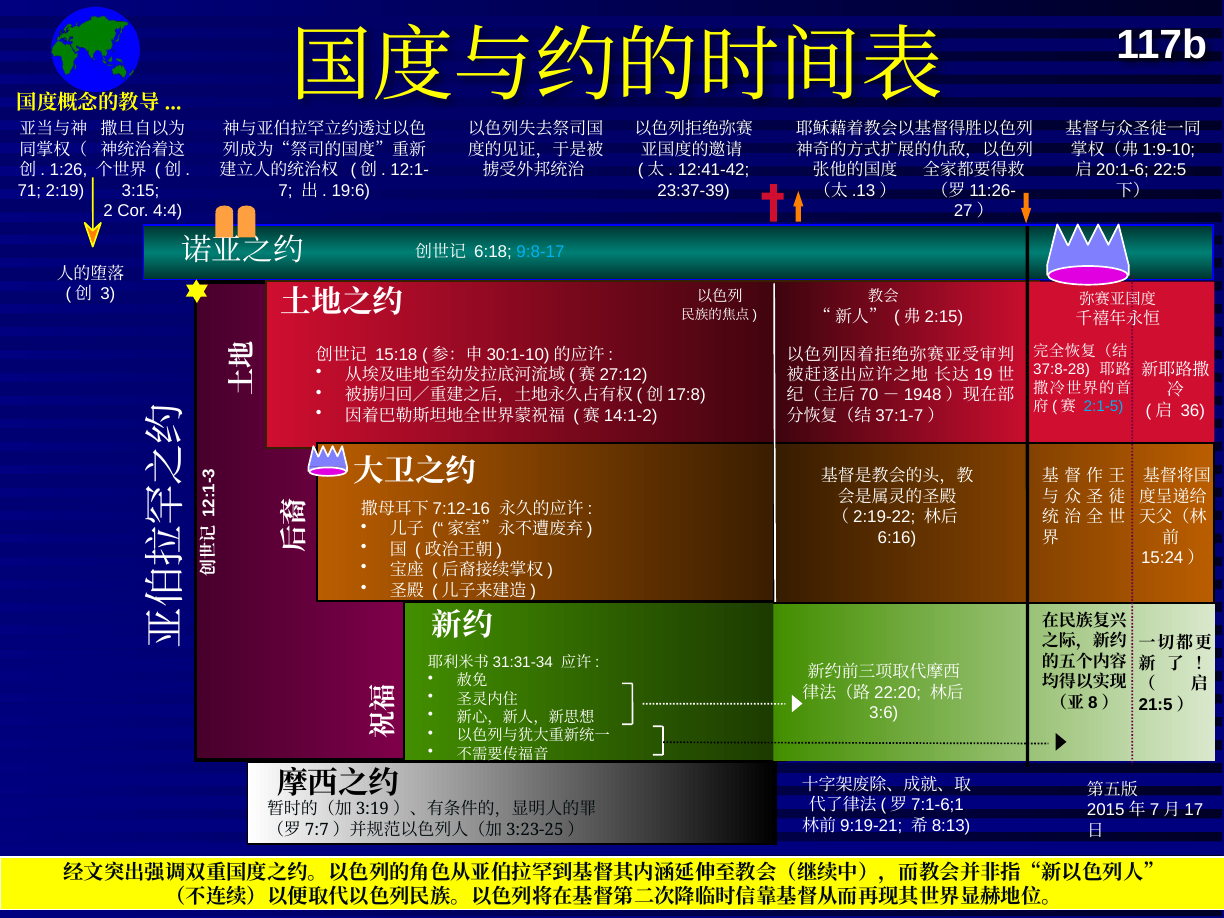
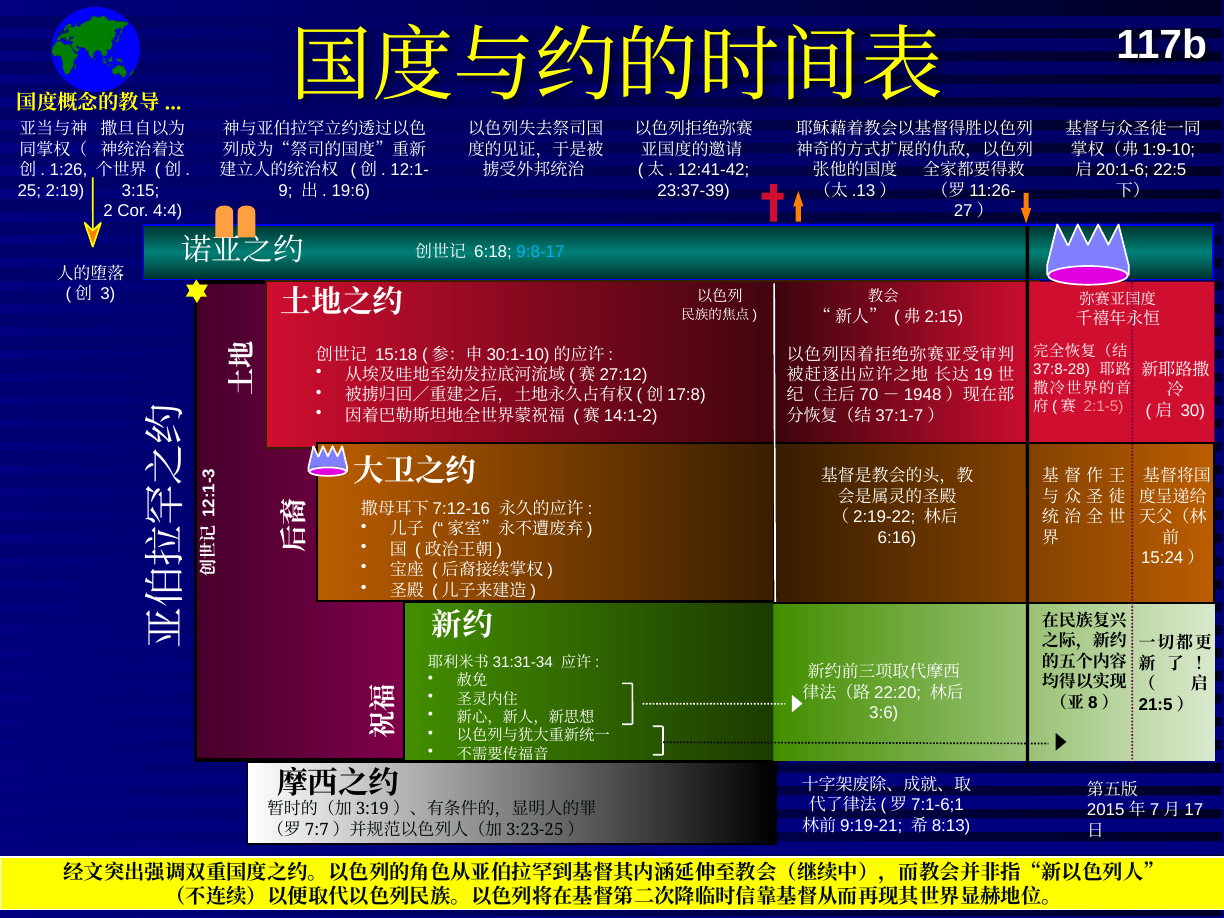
71: 71 -> 25 (29, 191)
7: 7 -> 9 (285, 191)
2:1-5 colour: light blue -> pink (1104, 406)
36: 36 -> 30 (1193, 411)
